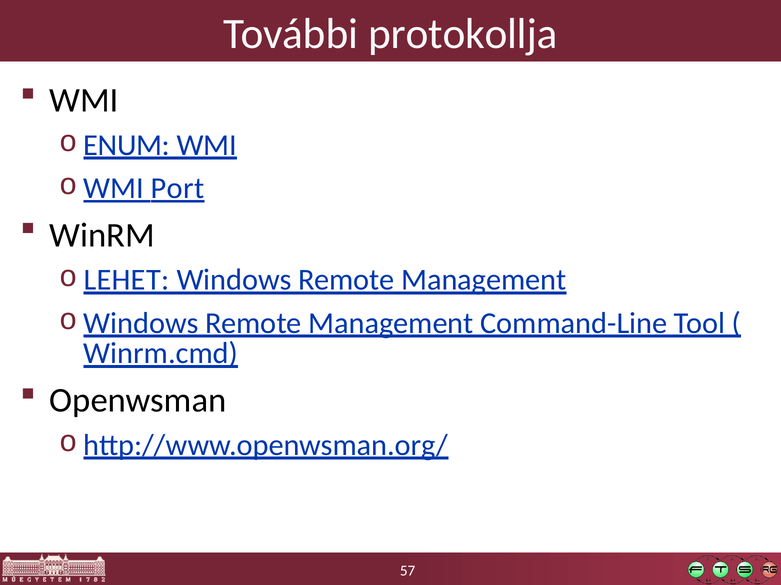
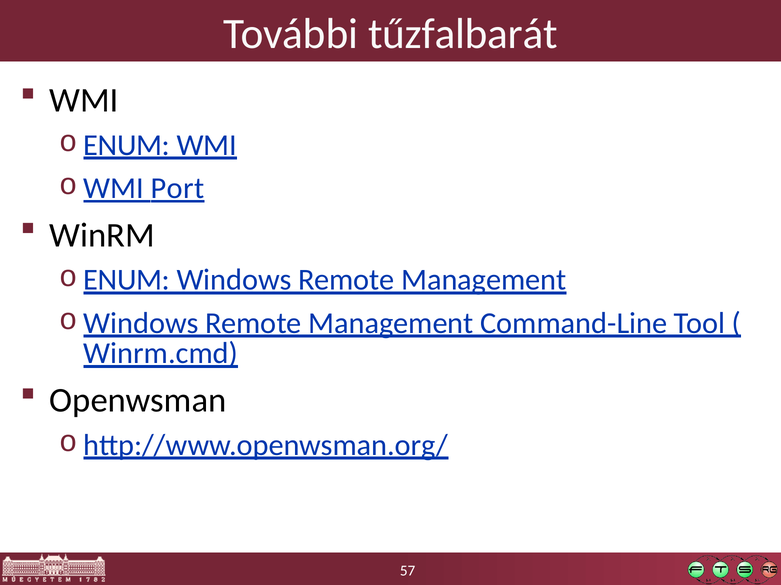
protokollja: protokollja -> tűzfalbarát (463, 34)
LEHET: LEHET -> ENUM (127, 280)
